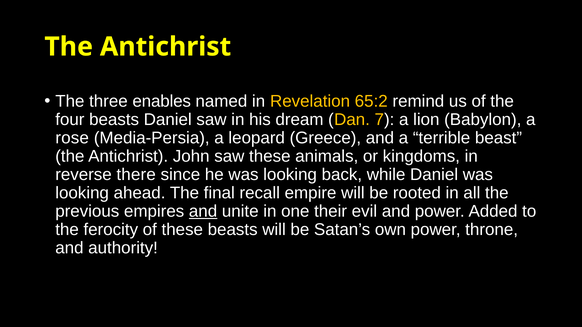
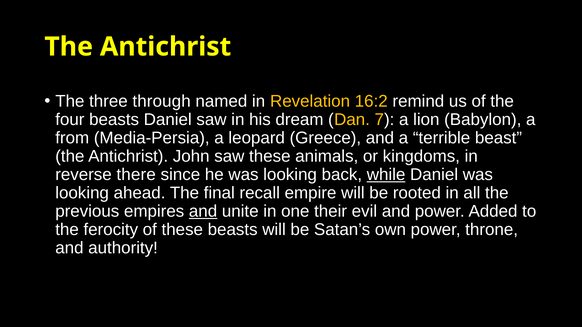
enables: enables -> through (162, 101)
65:2: 65:2 -> 16:2 (371, 101)
rose: rose -> from (72, 138)
while underline: none -> present (386, 175)
